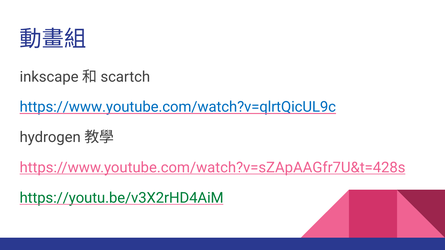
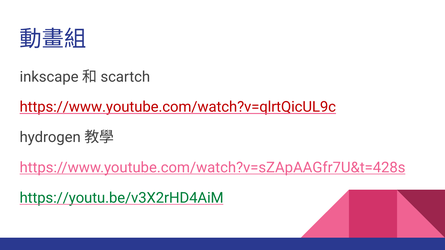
https://www.youtube.com/watch?v=qlrtQicUL9c colour: blue -> red (178, 107)
